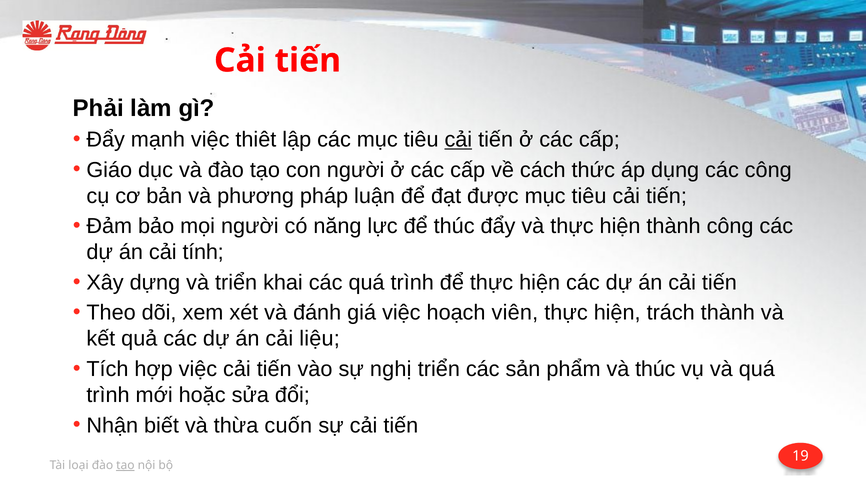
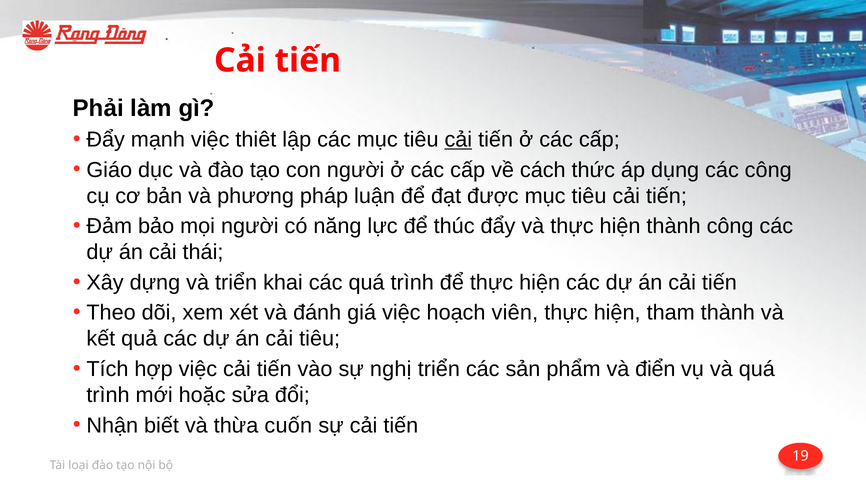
tính: tính -> thái (203, 252)
trách: trách -> tham (671, 313)
cải liệu: liệu -> tiêu (320, 339)
và thúc: thúc -> điển (655, 369)
tạo underline: present -> none (125, 465)
